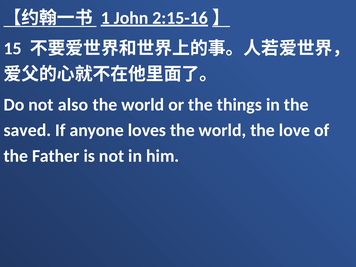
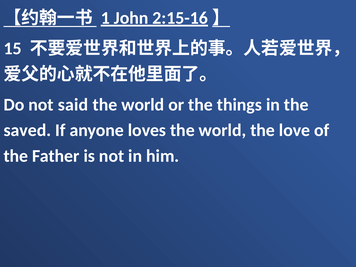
also: also -> said (73, 105)
